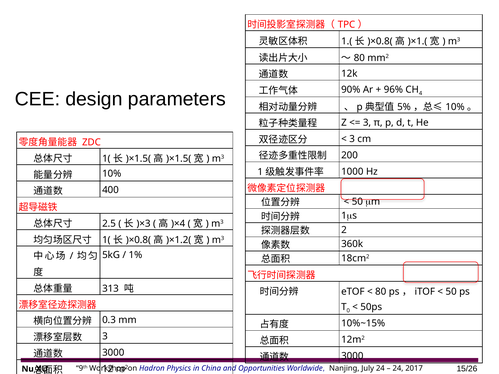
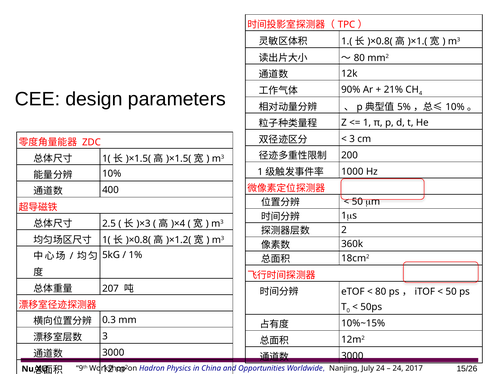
96%: 96% -> 21% (393, 90)
3: 3 -> 1 (367, 123)
313: 313 -> 207 (110, 289)
